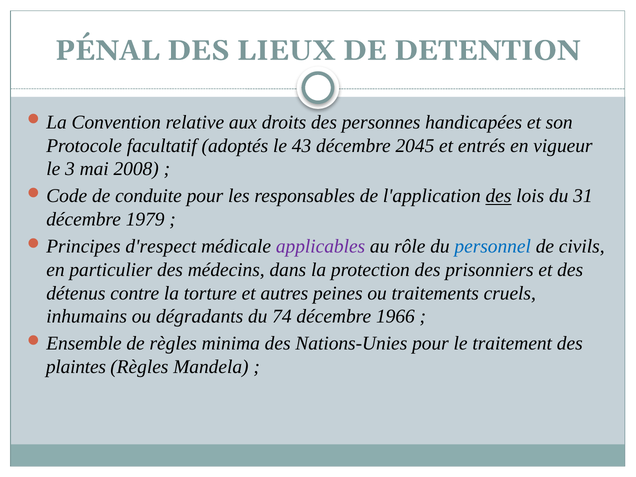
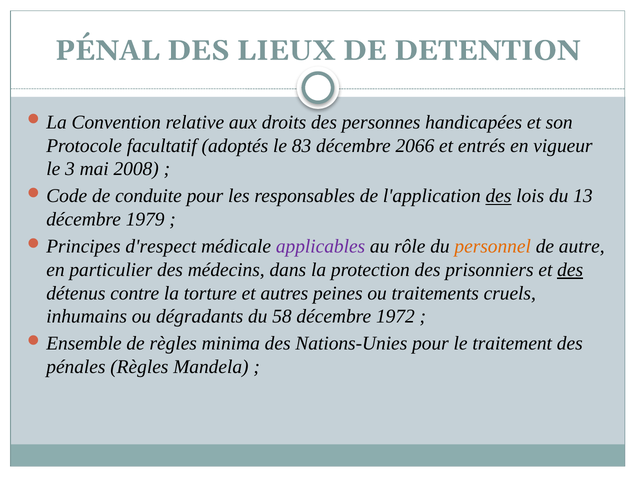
43: 43 -> 83 (302, 146)
2045: 2045 -> 2066 (415, 146)
31: 31 -> 13 (583, 196)
personnel colour: blue -> orange (493, 247)
civils: civils -> autre (582, 247)
des underline: none -> present (570, 270)
74: 74 -> 58 (282, 316)
1966: 1966 -> 1972 (395, 316)
plaintes: plaintes -> pénales (76, 367)
